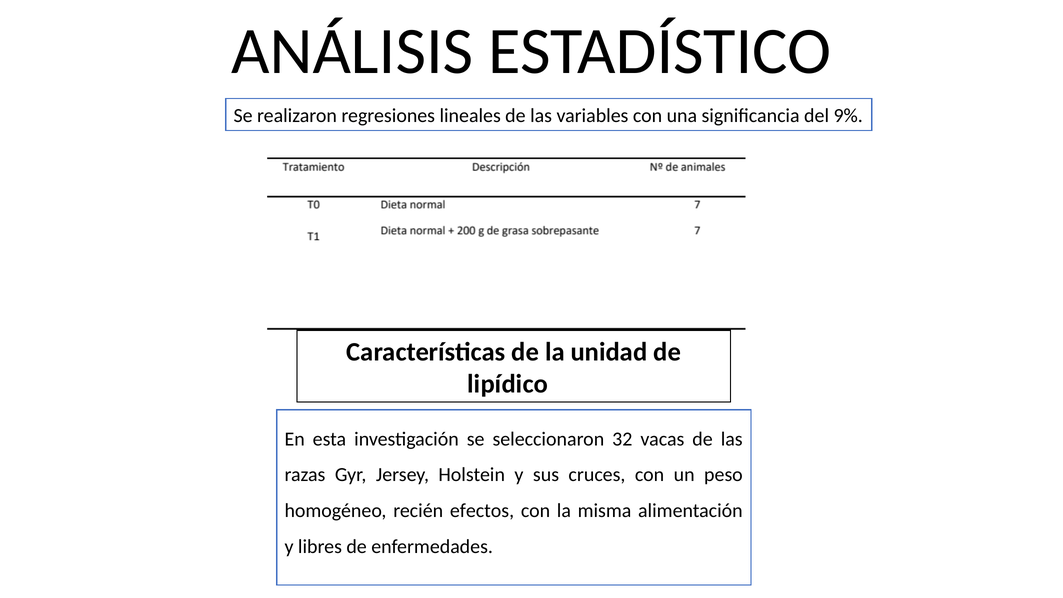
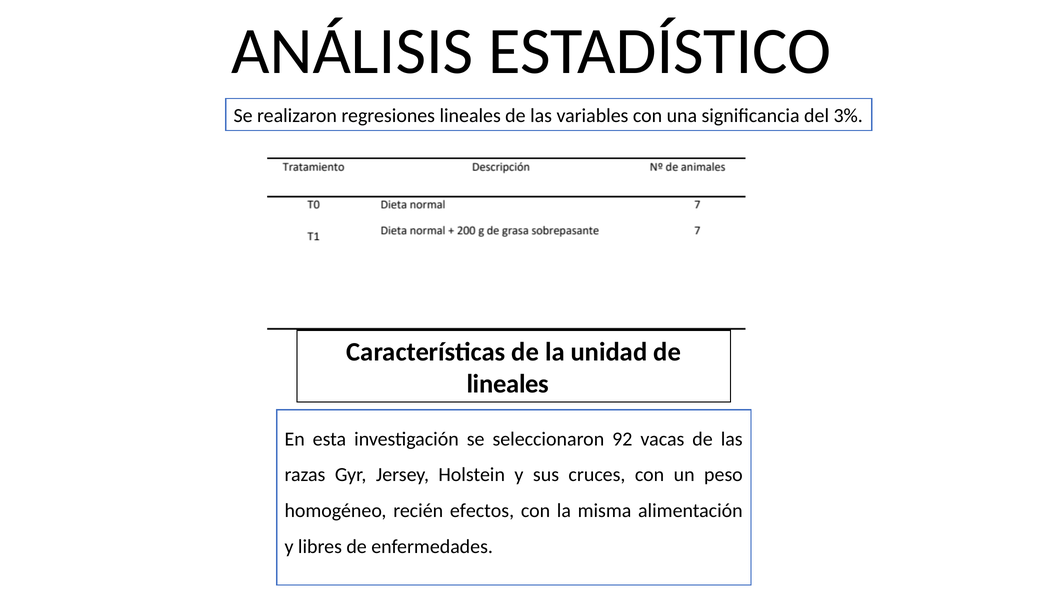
9%: 9% -> 3% (848, 116)
lipídico: lipídico -> lineales (508, 384)
32: 32 -> 92 (622, 439)
